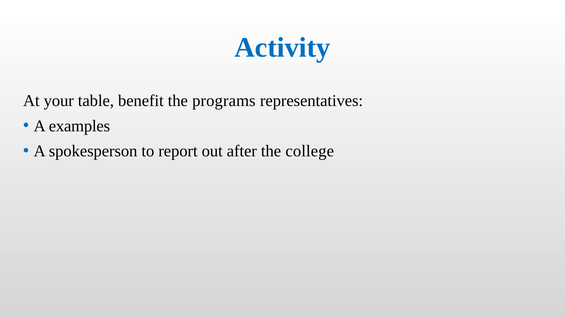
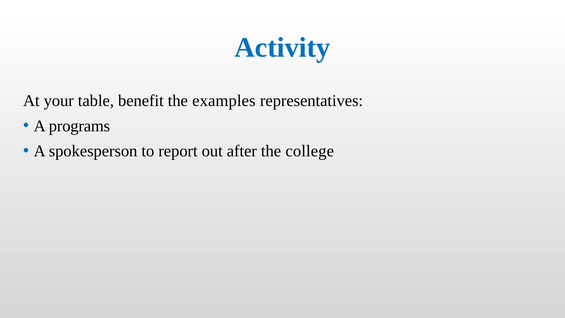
programs: programs -> examples (224, 101)
examples: examples -> programs (79, 126)
